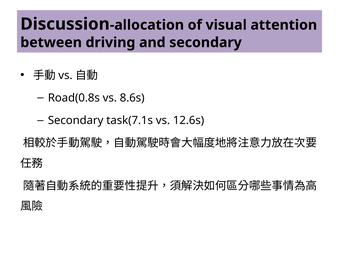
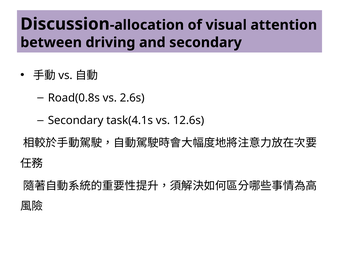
8.6s: 8.6s -> 2.6s (132, 98)
task(7.1s: task(7.1s -> task(4.1s (130, 121)
